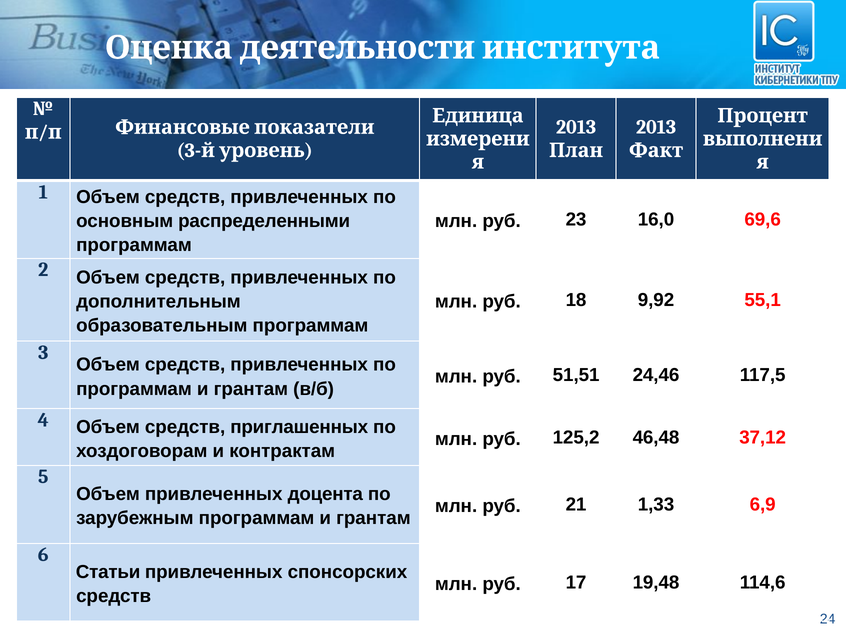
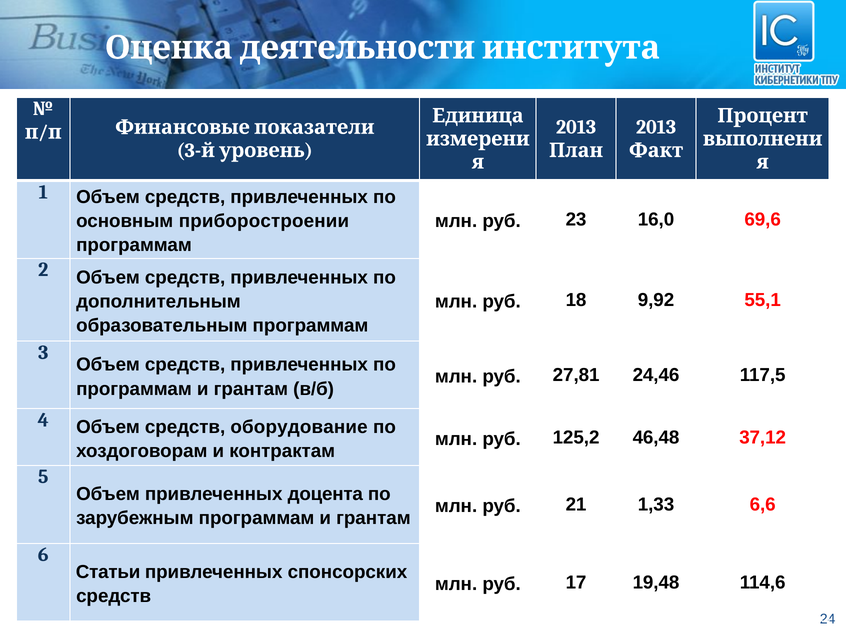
распределенными: распределенными -> приборостроении (264, 221)
51,51: 51,51 -> 27,81 (576, 375)
приглашенных: приглашенных -> оборудование (299, 427)
6,9: 6,9 -> 6,6 (763, 504)
